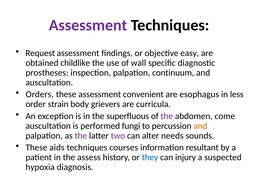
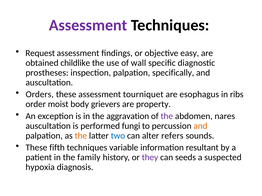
continuum: continuum -> specifically (173, 73)
convenient: convenient -> tourniquet (143, 95)
less: less -> ribs (237, 95)
strain: strain -> moist (58, 104)
curricula: curricula -> property (153, 104)
superfluous: superfluous -> aggravation (128, 116)
come: come -> nares (225, 116)
the colour: purple -> orange (81, 136)
two colour: purple -> blue (118, 136)
needs: needs -> refers (172, 136)
aids: aids -> fifth (57, 148)
courses: courses -> variable (124, 148)
assess: assess -> family (89, 158)
they colour: blue -> purple (150, 158)
injury: injury -> seeds (186, 158)
